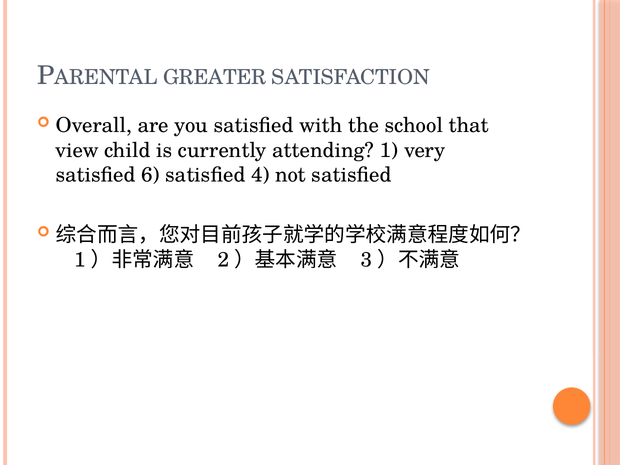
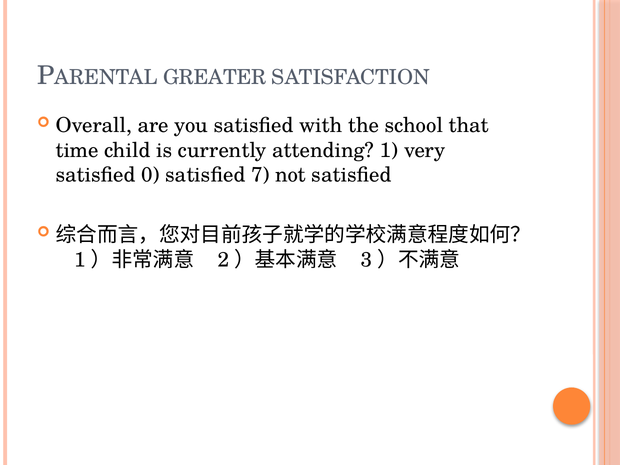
view: view -> time (77, 150)
6: 6 -> 0 (150, 175)
4: 4 -> 7 (260, 175)
